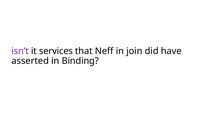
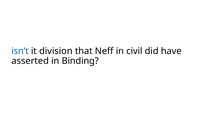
isn’t colour: purple -> blue (20, 51)
services: services -> division (56, 51)
join: join -> civil (134, 51)
